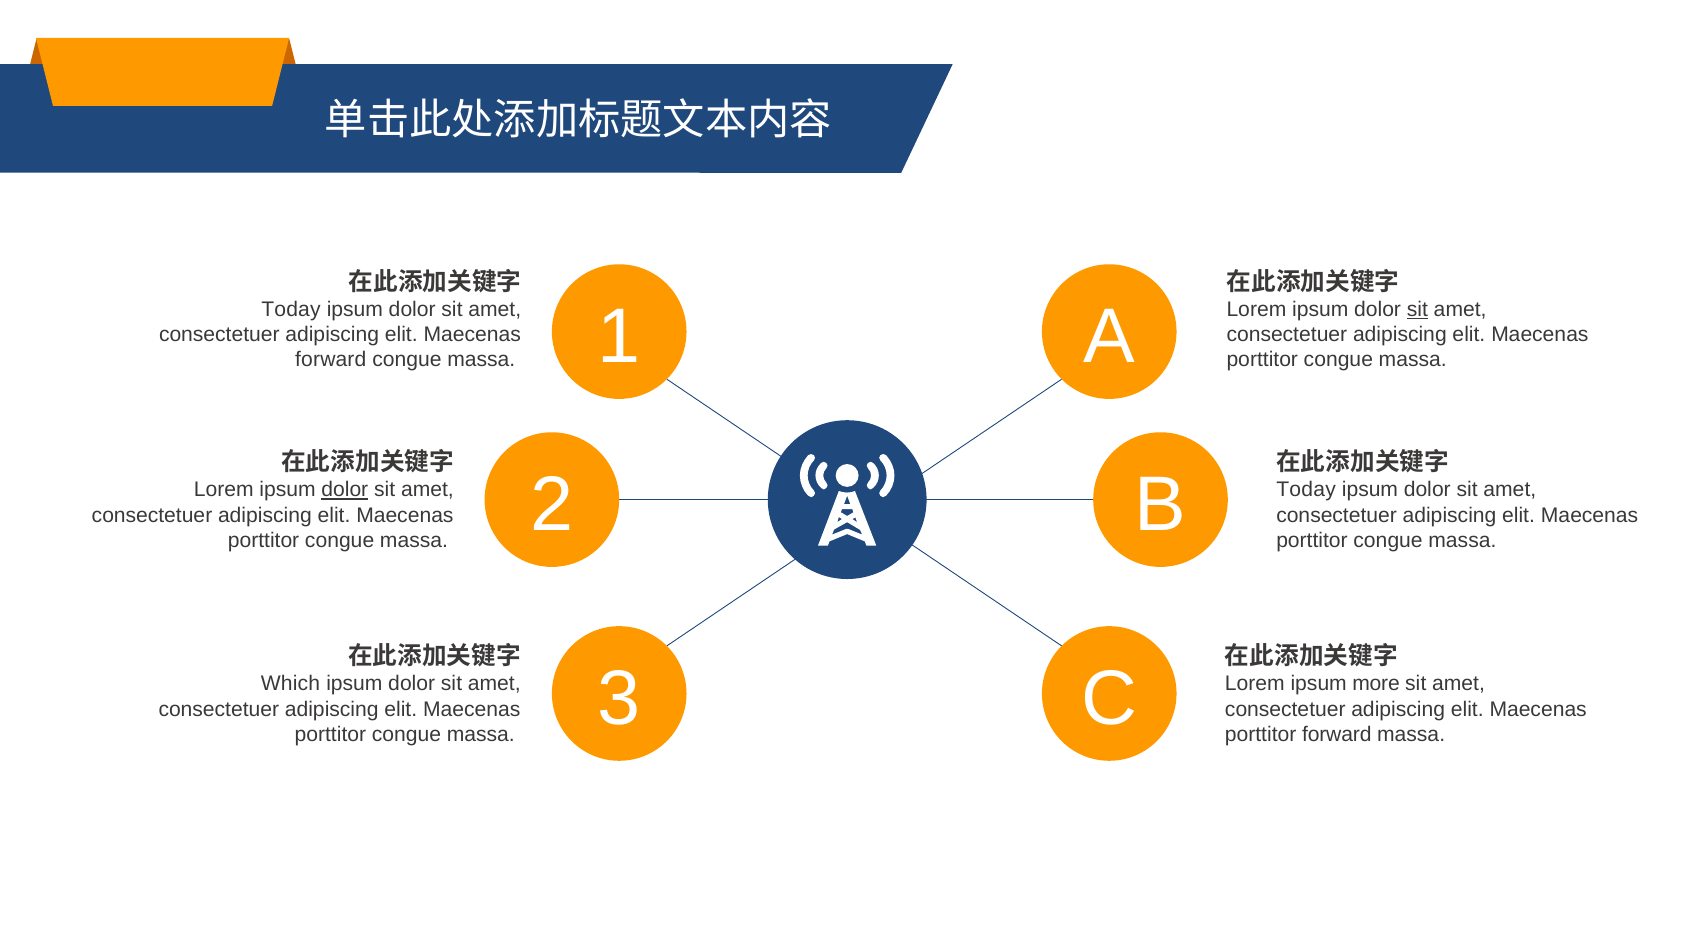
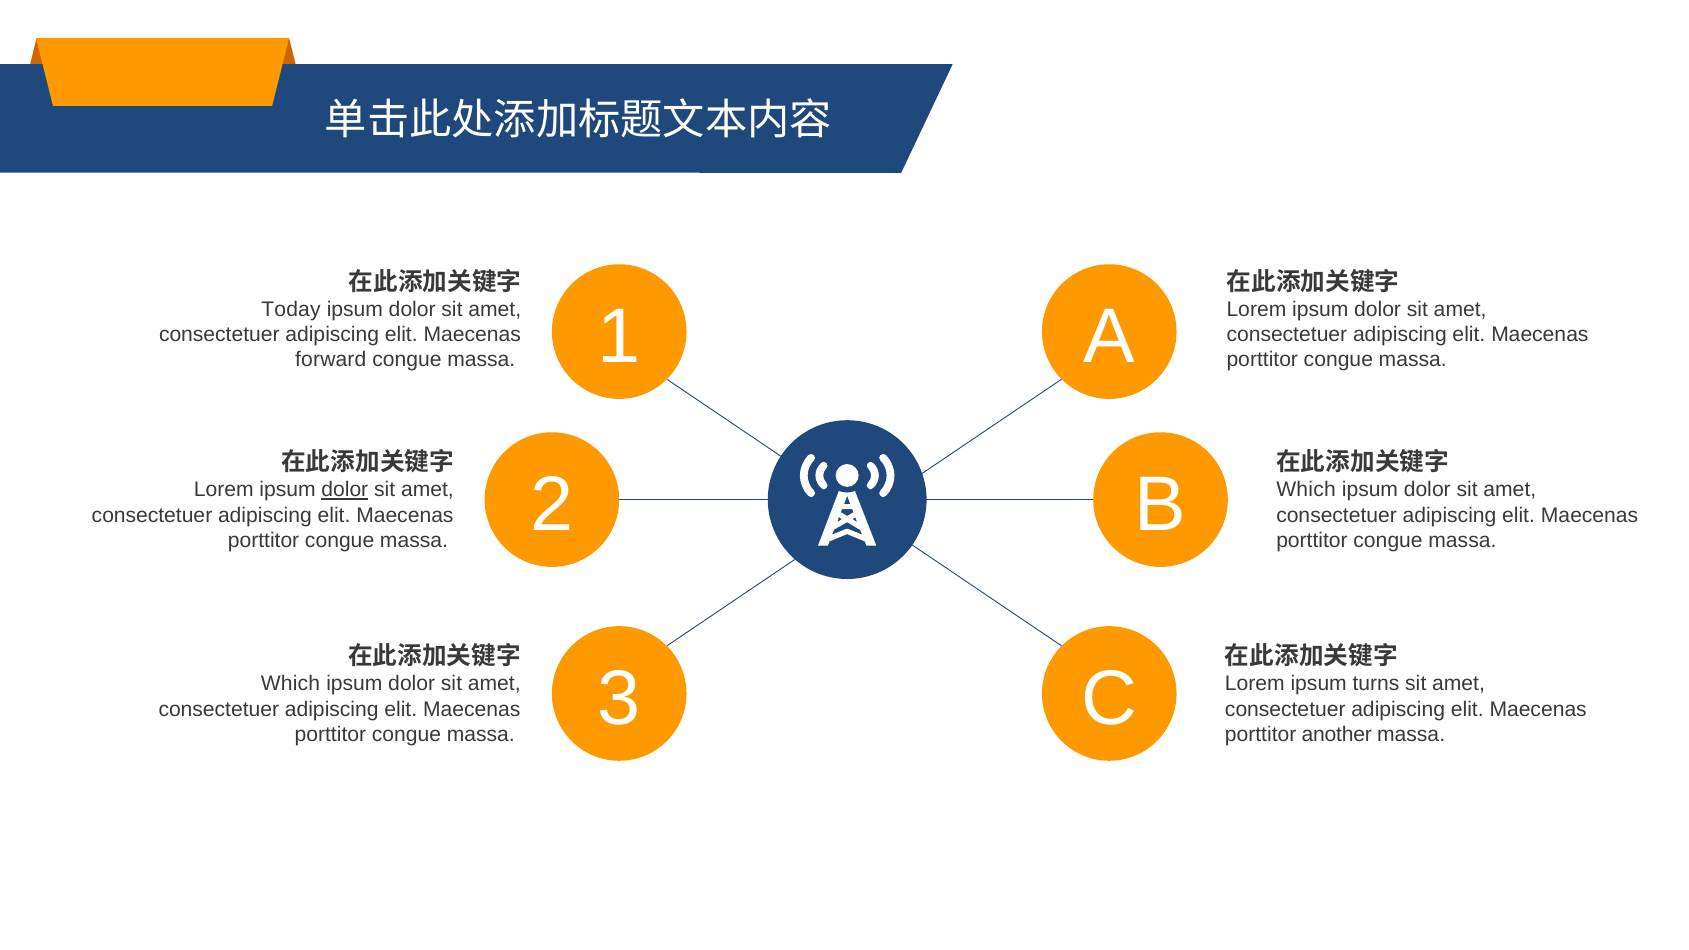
sit underline: present -> none (1417, 309)
Today: Today -> Which (1306, 490)
more: more -> turns (1376, 684)
porttitor forward: forward -> another (1337, 735)
